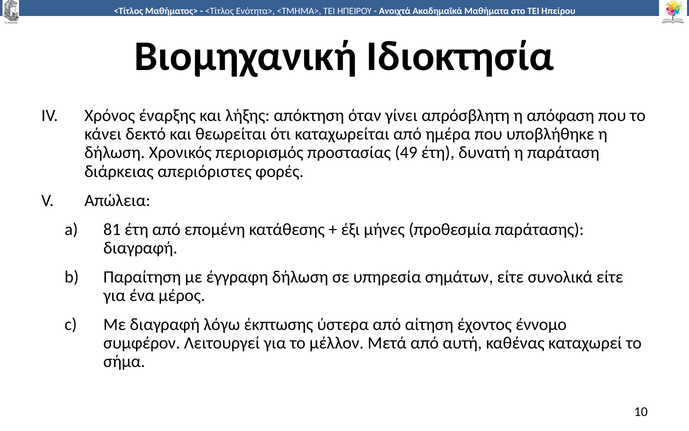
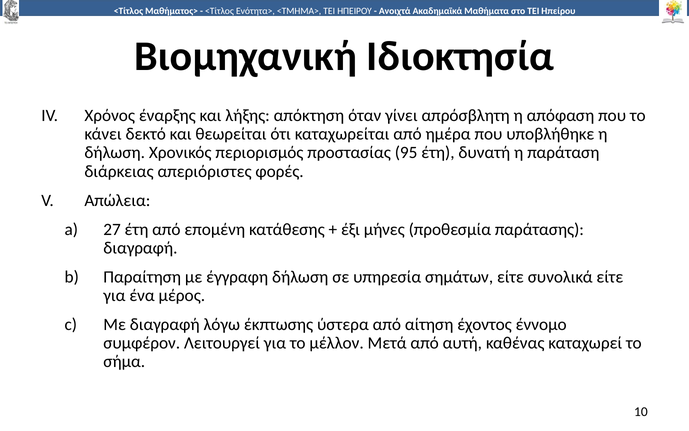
49: 49 -> 95 (406, 153)
81: 81 -> 27 (112, 229)
